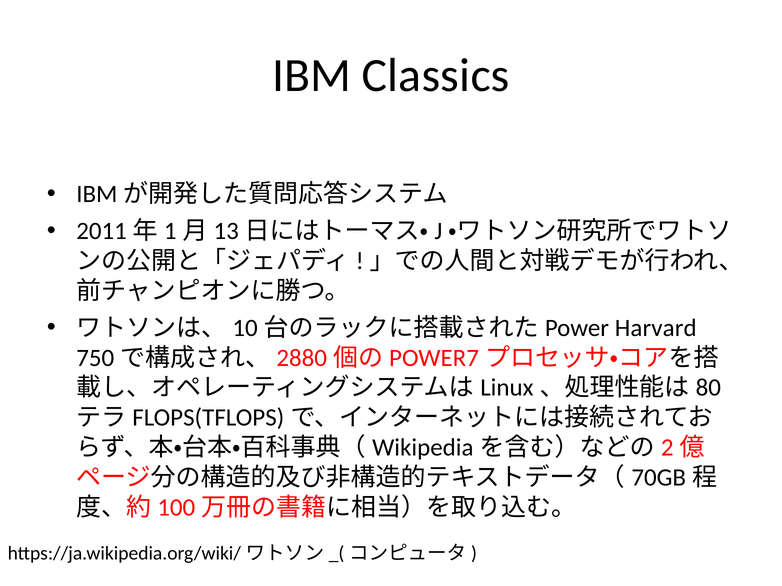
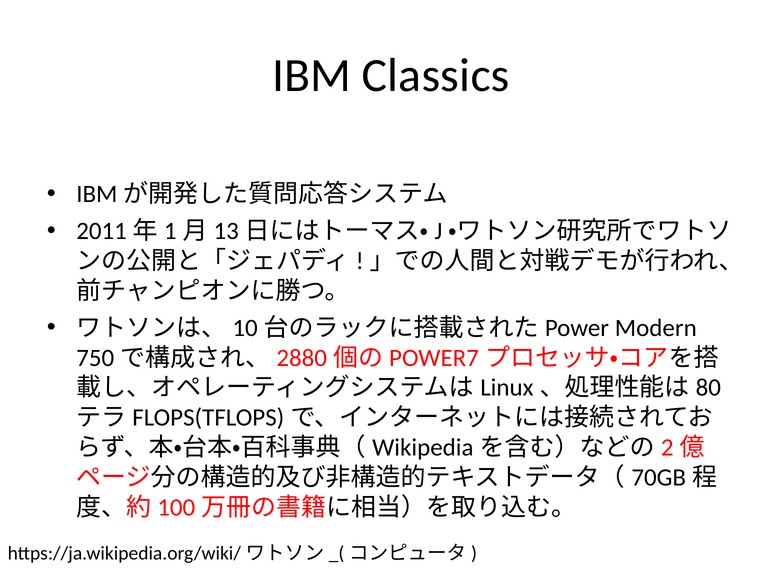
Harvard: Harvard -> Modern (656, 328)
